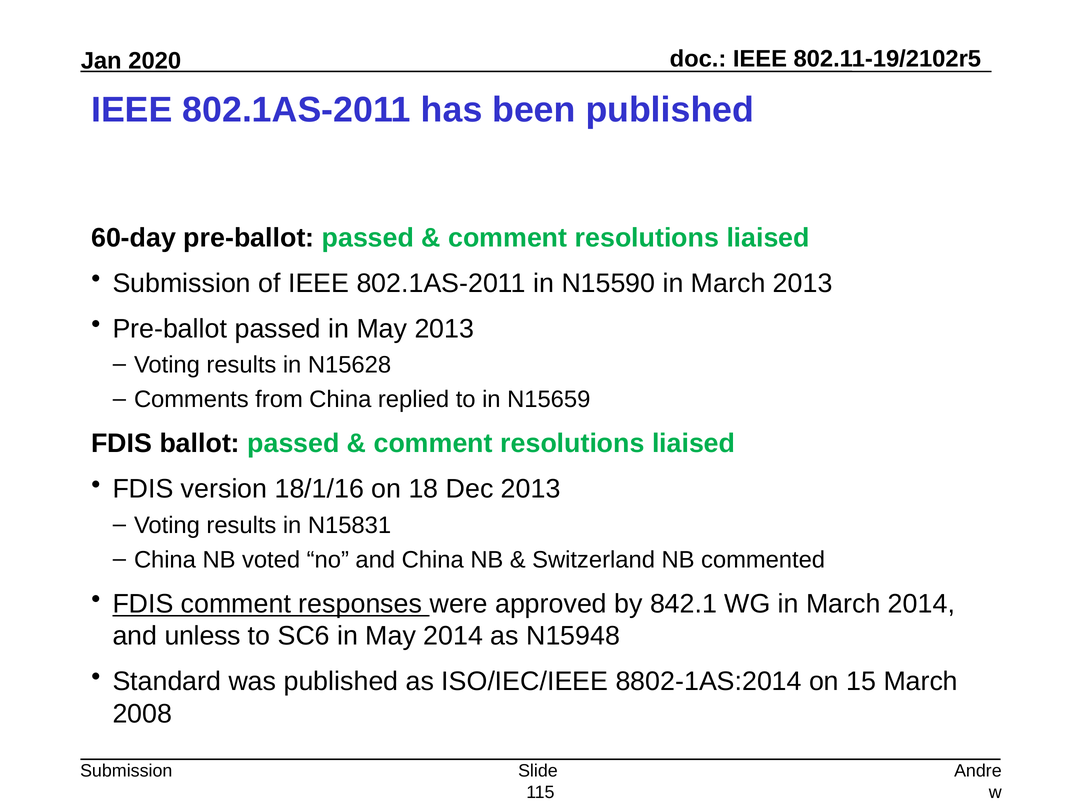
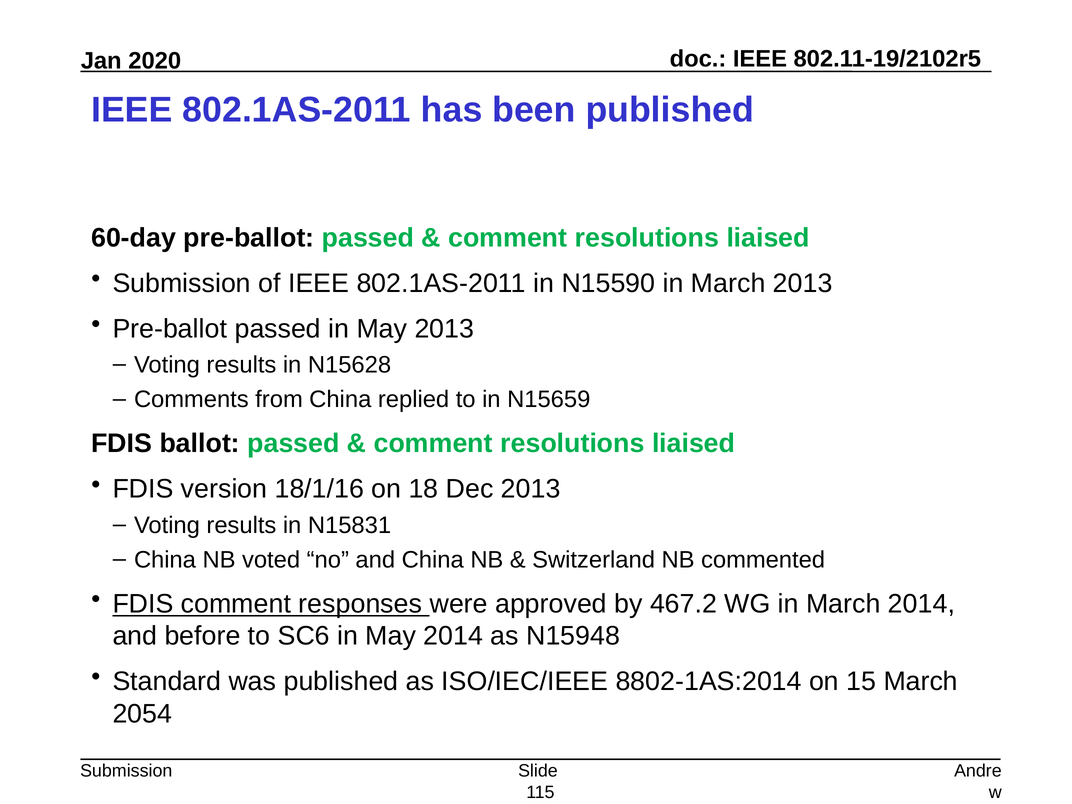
842.1: 842.1 -> 467.2 (684, 604)
unless: unless -> before (203, 636)
2008: 2008 -> 2054 (142, 714)
